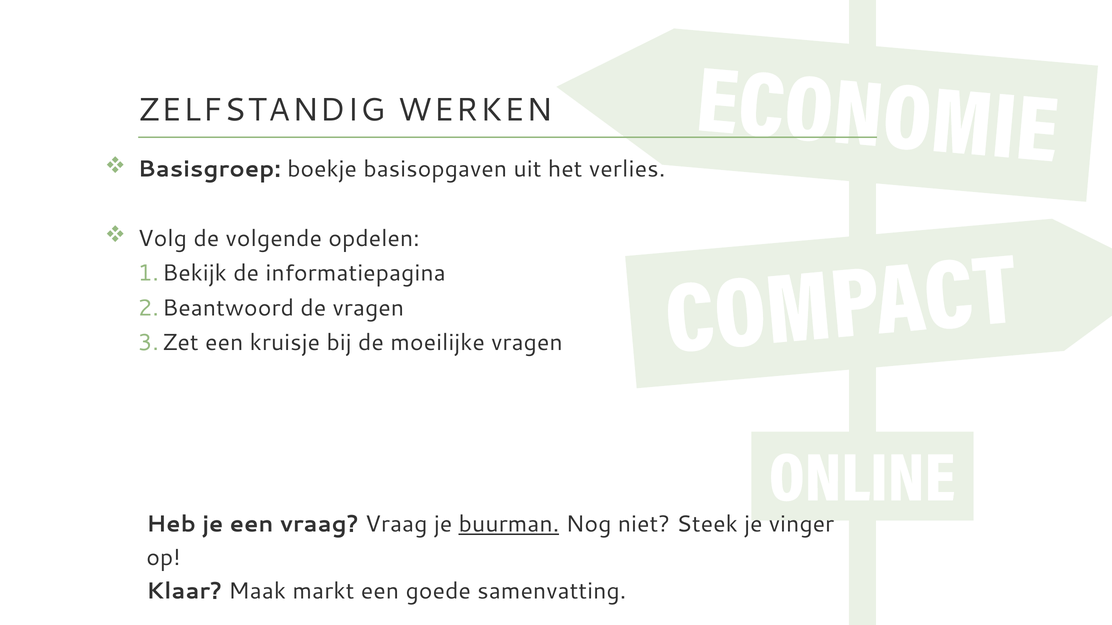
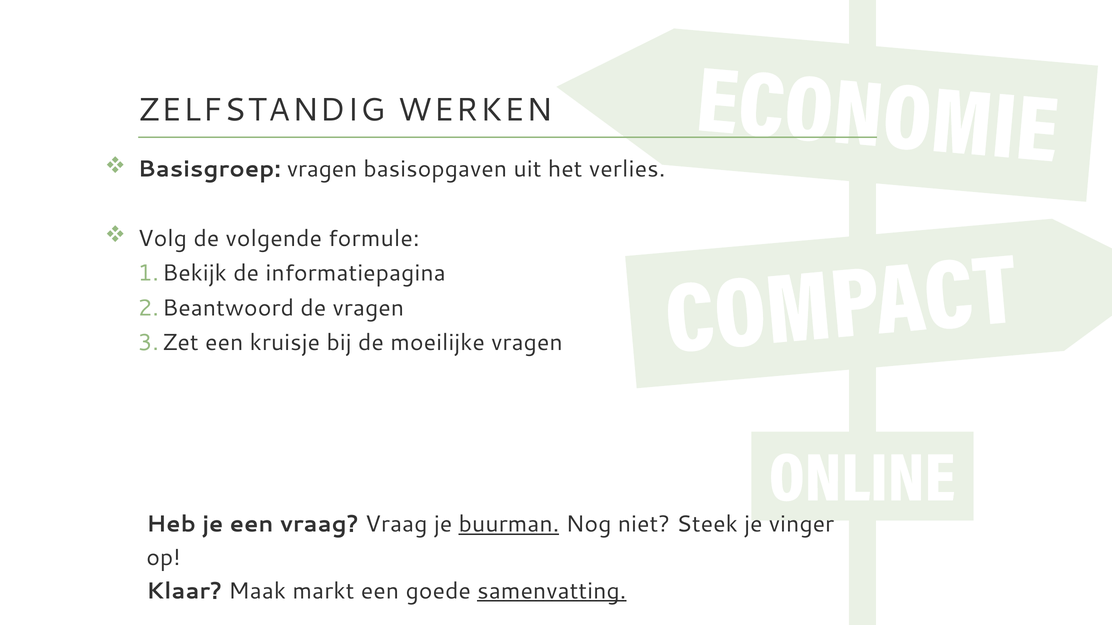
Basisgroep boekje: boekje -> vragen (322, 169)
opdelen: opdelen -> formule (374, 239)
samenvatting underline: none -> present (552, 591)
